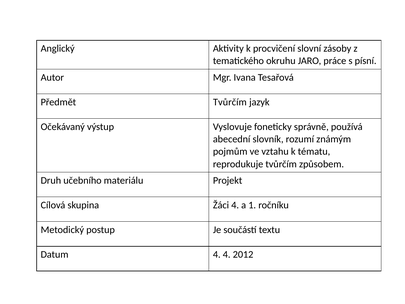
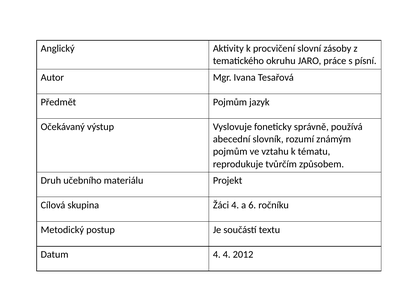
Předmět Tvůrčím: Tvůrčím -> Pojmům (230, 102)
1: 1 -> 6 (252, 205)
